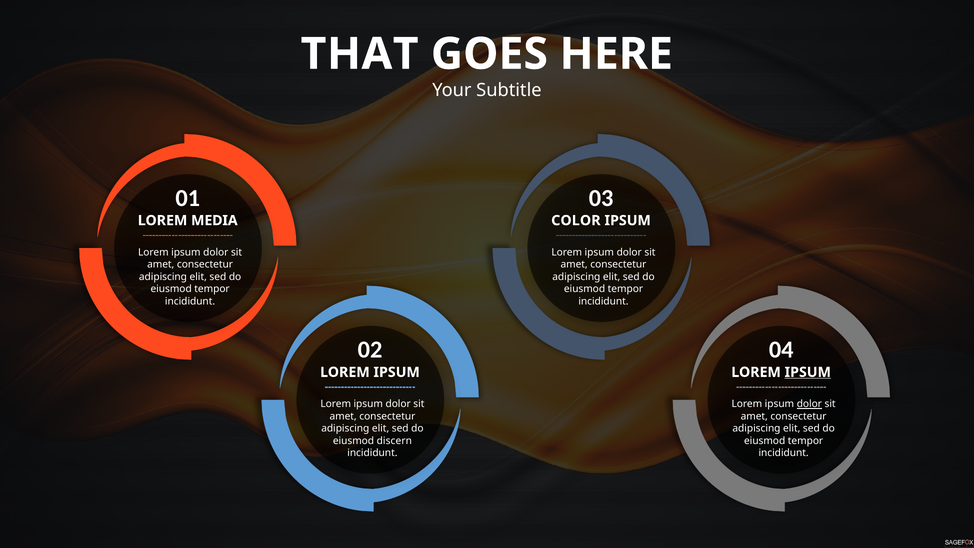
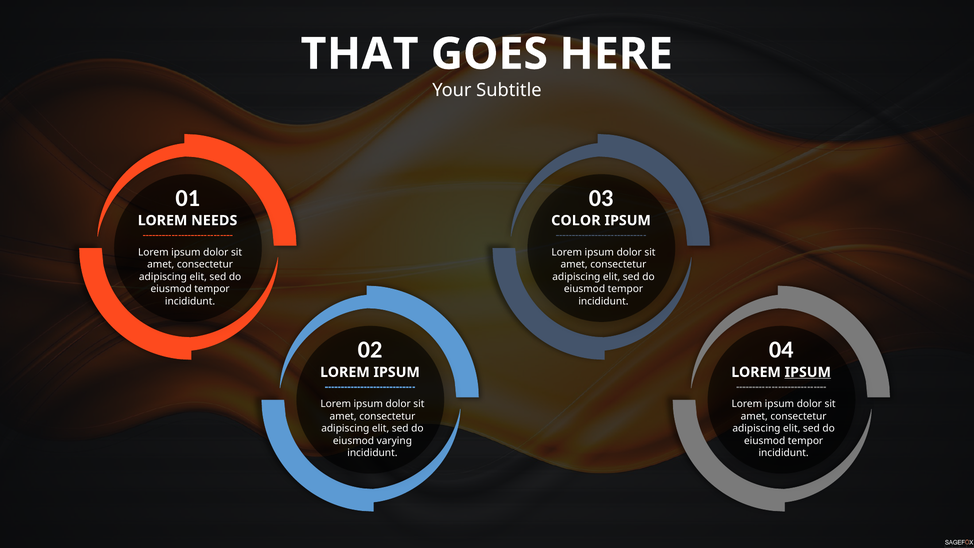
MEDIA: MEDIA -> NEEDS (214, 220)
dolor underline: present -> none (809, 404)
discern: discern -> varying (394, 441)
